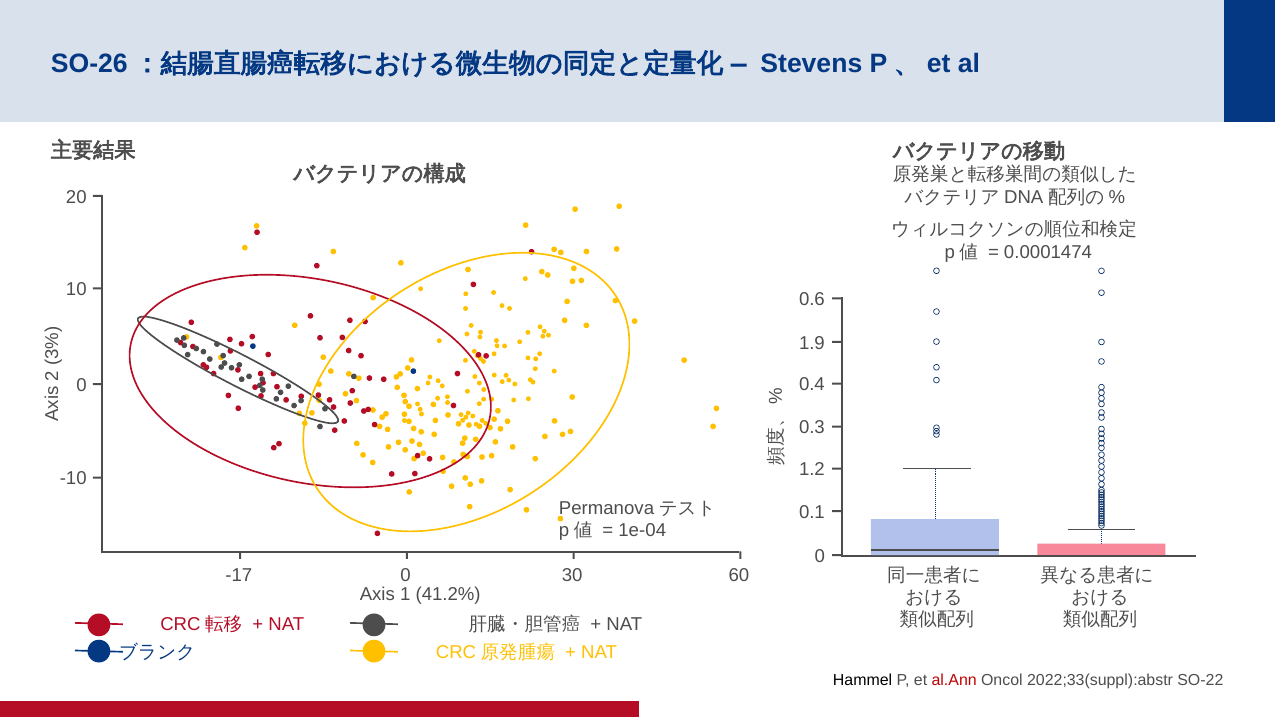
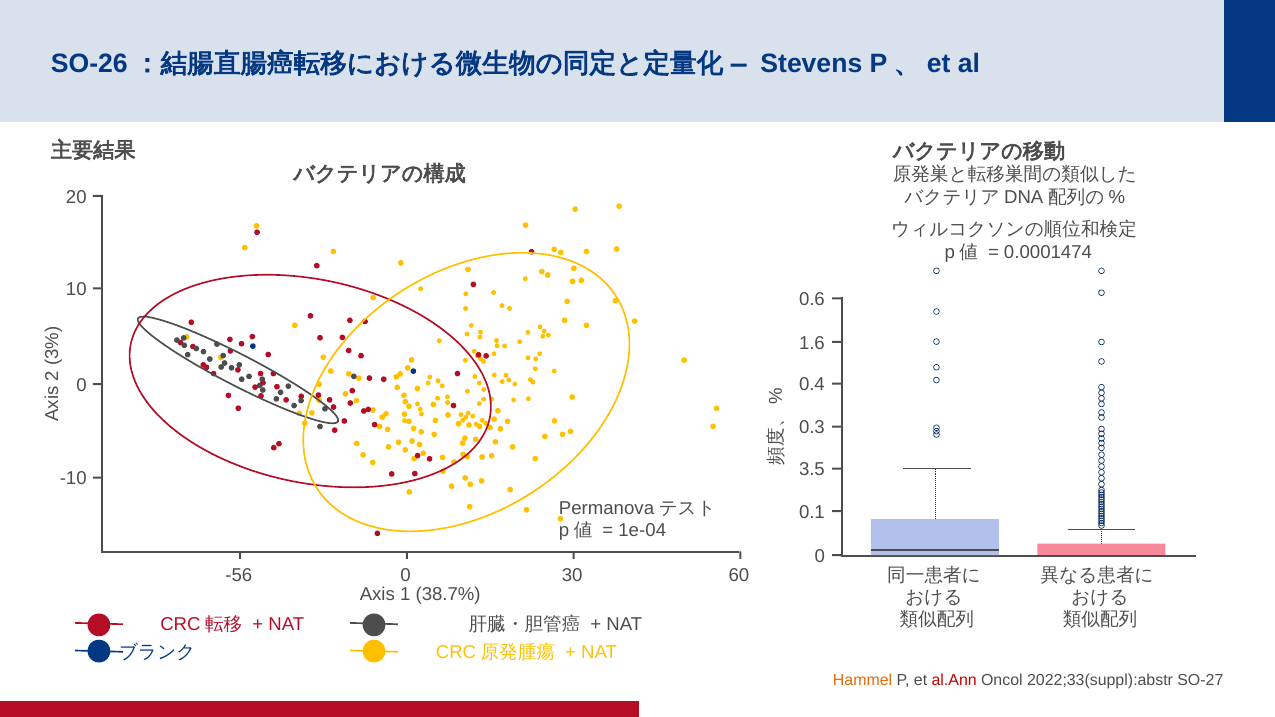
1.9: 1.9 -> 1.6 (812, 343)
1.2: 1.2 -> 3.5 (812, 470)
-17: -17 -> -56 (239, 575)
41.2%: 41.2% -> 38.7% (448, 595)
Hammel colour: black -> orange (863, 680)
SO-22: SO-22 -> SO-27 (1200, 680)
